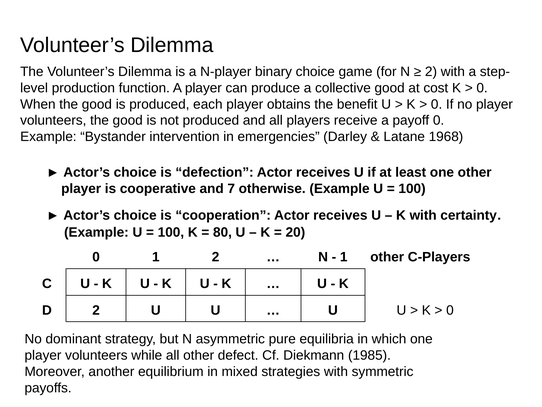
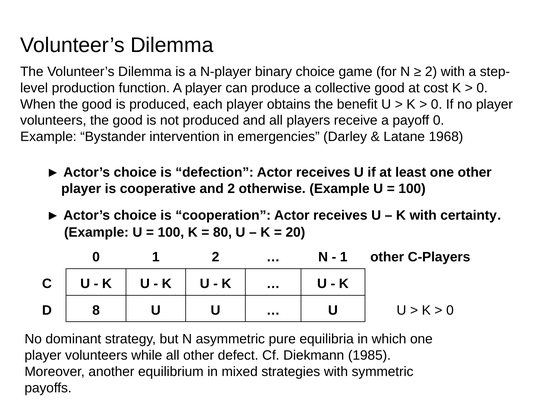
and 7: 7 -> 2 (231, 189)
D 2: 2 -> 8 (96, 310)
